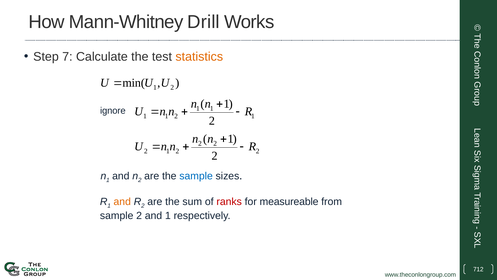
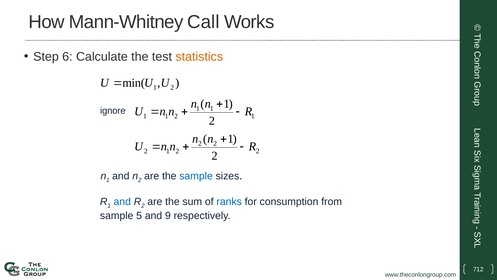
Drill: Drill -> Call (203, 22)
7: 7 -> 6 (67, 57)
and colour: orange -> blue (122, 201)
ranks colour: red -> blue (229, 201)
measureable: measureable -> consumption (289, 201)
sample 2: 2 -> 5 (139, 215)
and 1: 1 -> 9 (168, 215)
